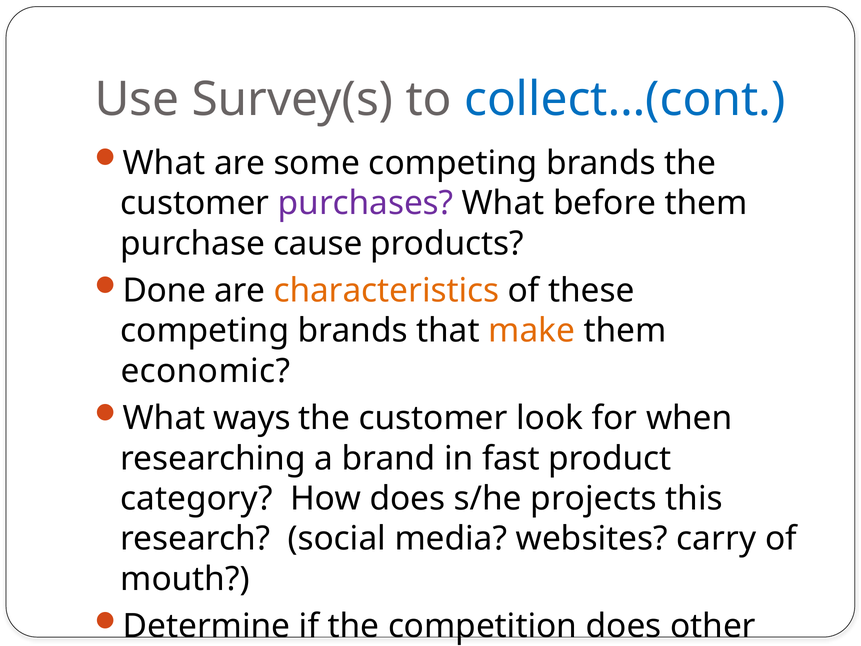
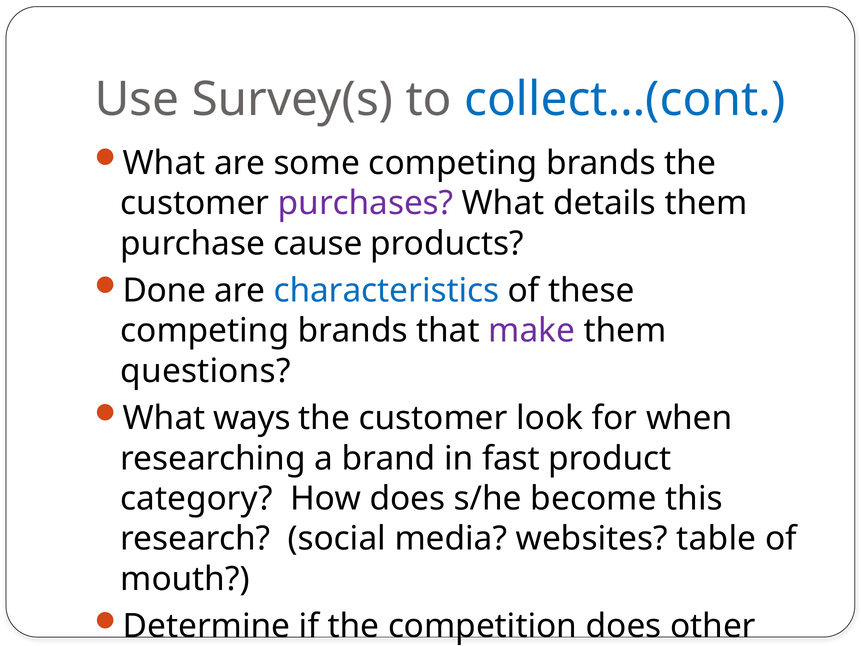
before: before -> details (605, 203)
characteristics colour: orange -> blue (386, 291)
make colour: orange -> purple (532, 331)
economic: economic -> questions (205, 371)
projects: projects -> become (594, 499)
carry: carry -> table (716, 539)
